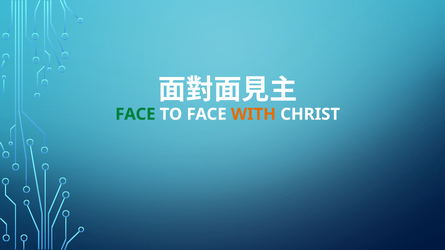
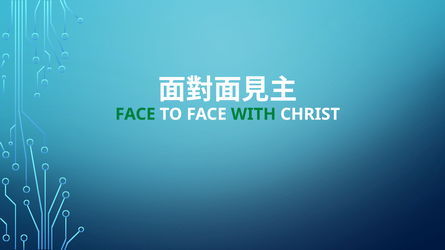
WITH colour: orange -> green (253, 114)
